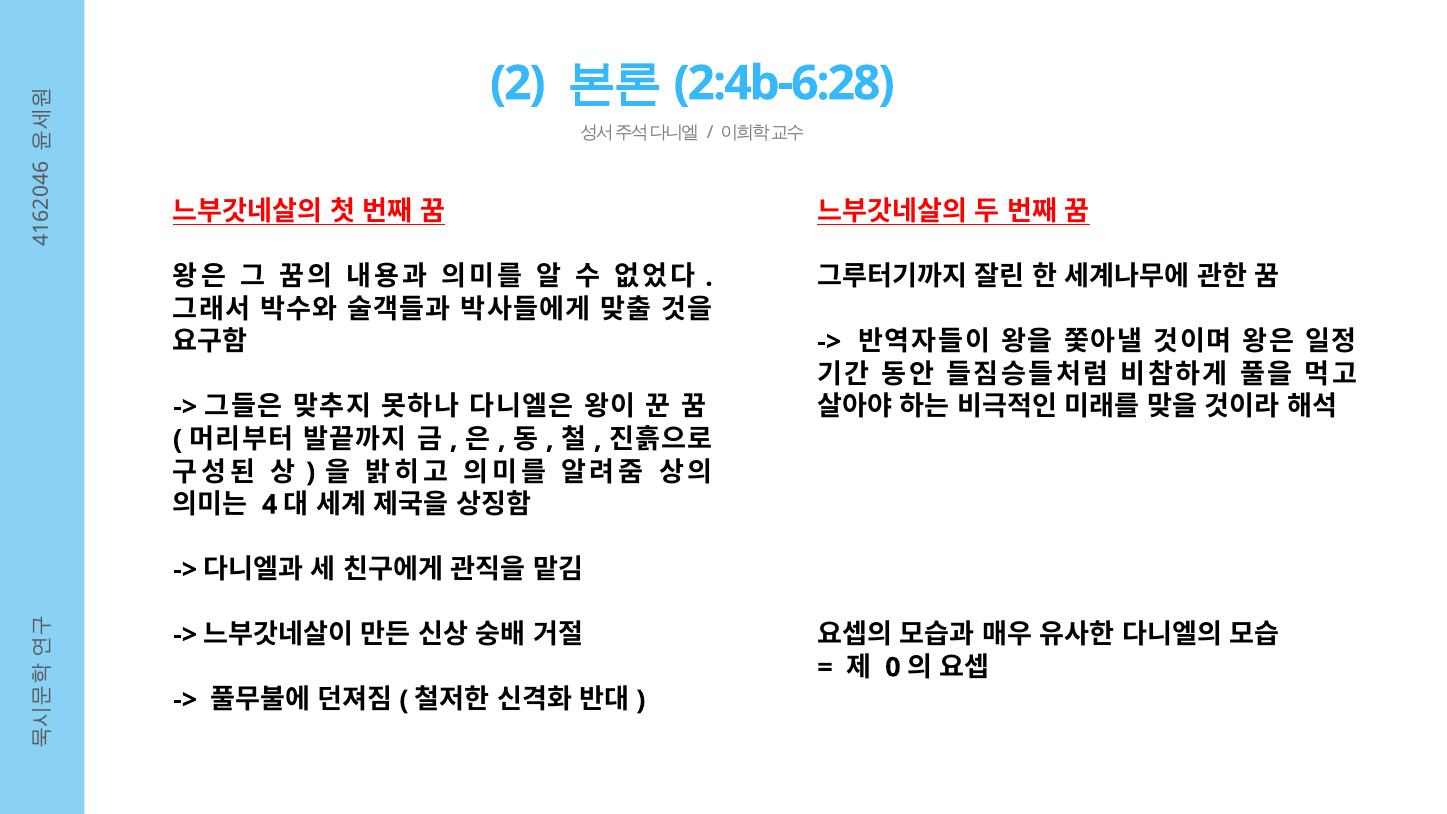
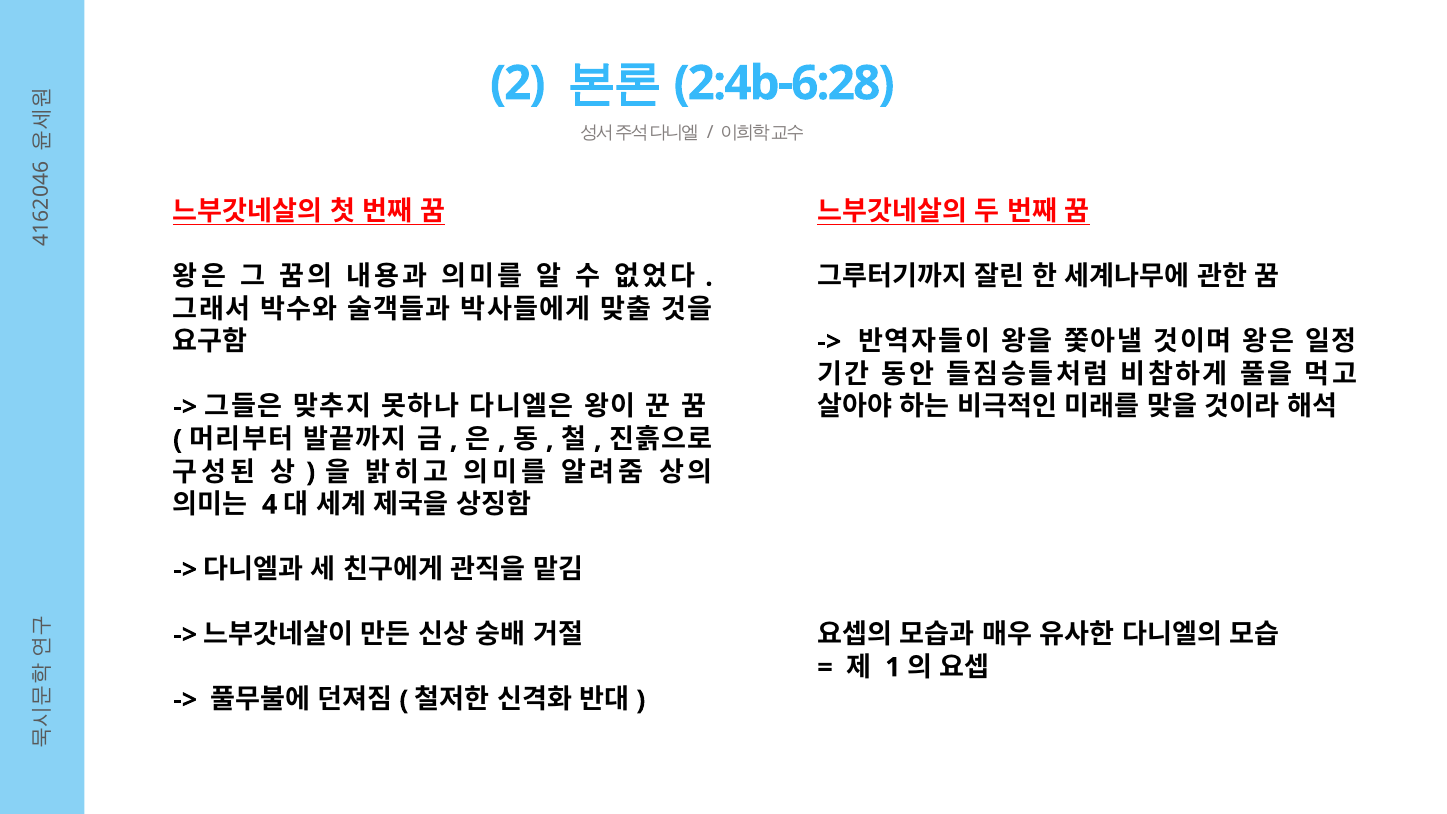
0: 0 -> 1 (893, 667)
